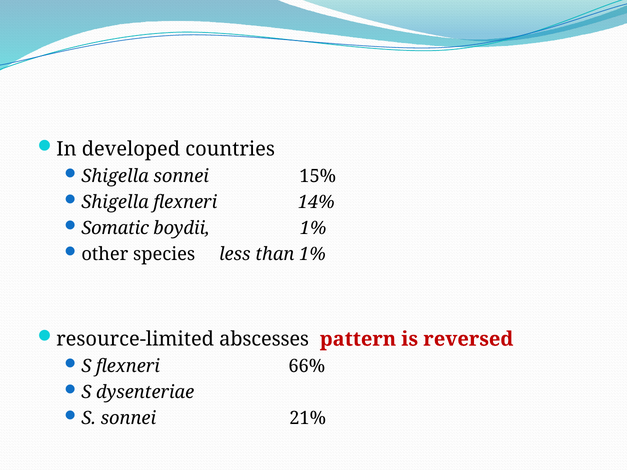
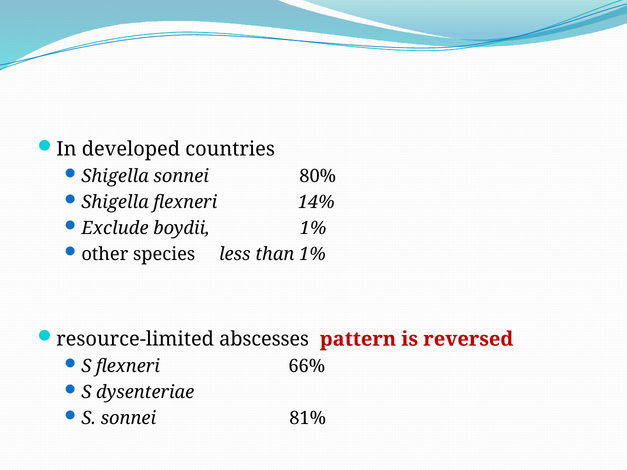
15%: 15% -> 80% (318, 176)
Somatic: Somatic -> Exclude (115, 228)
21%: 21% -> 81% (308, 419)
